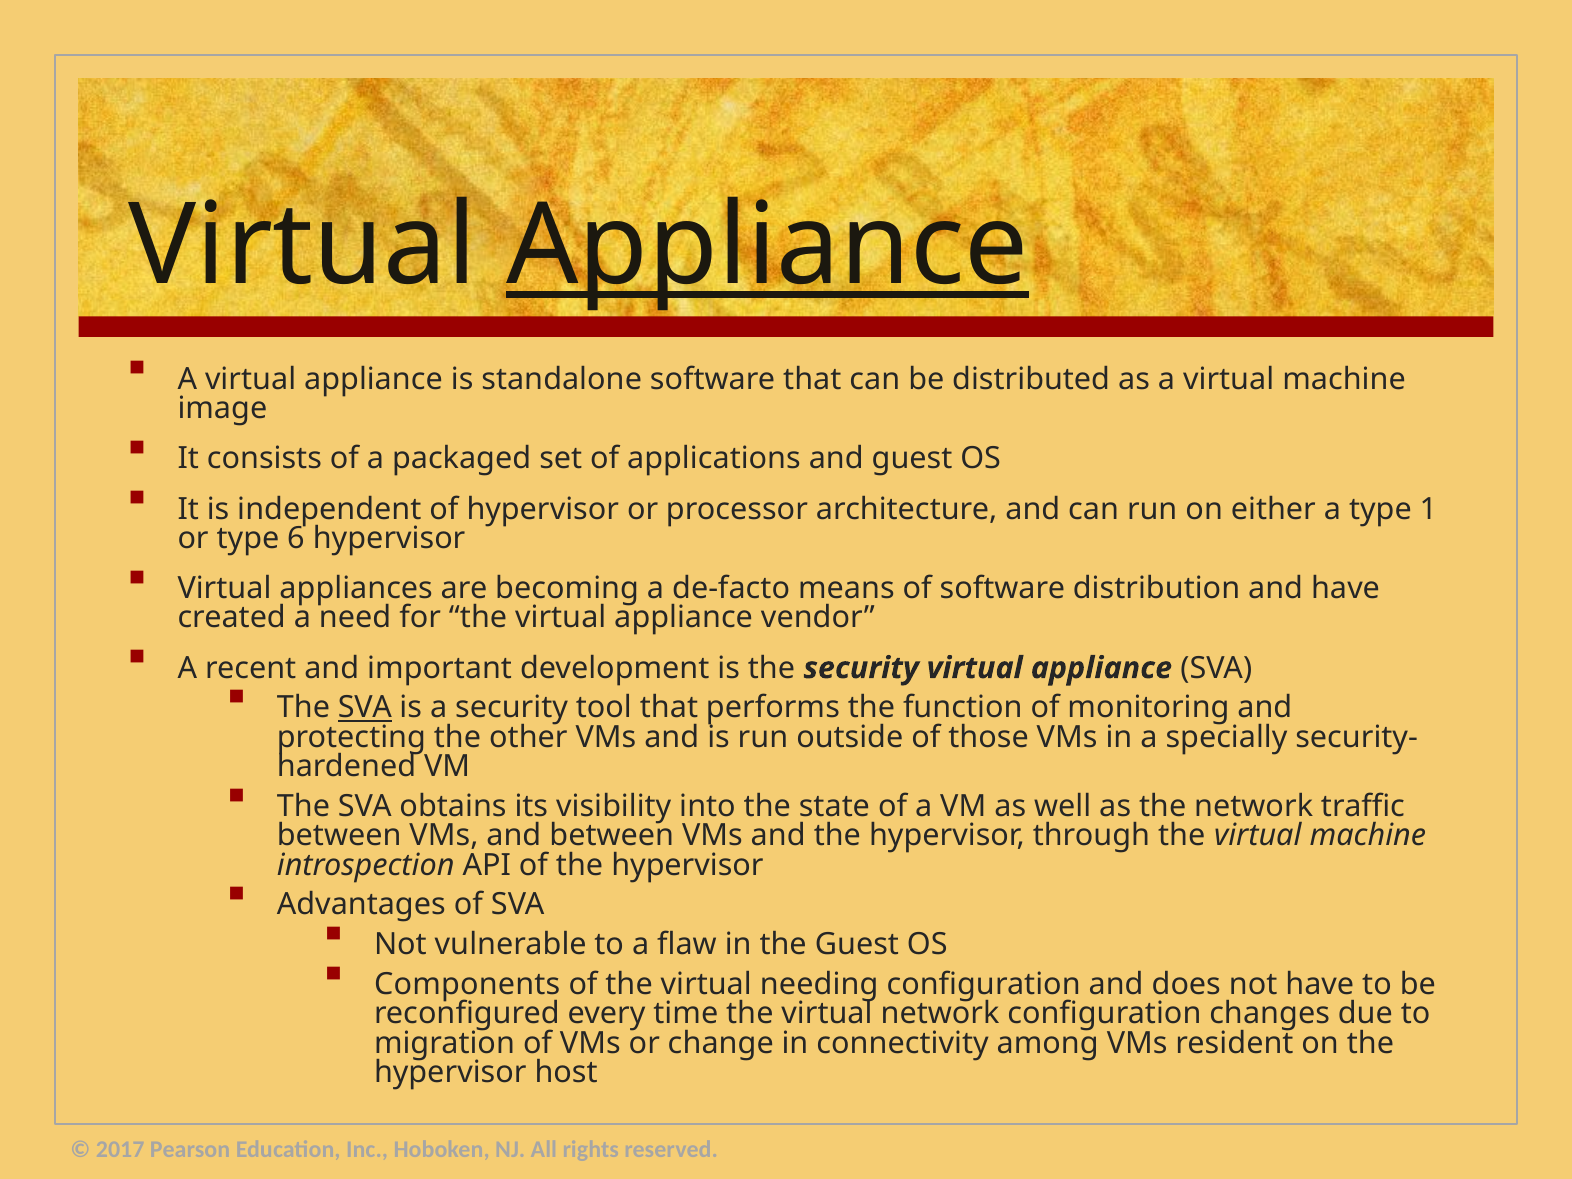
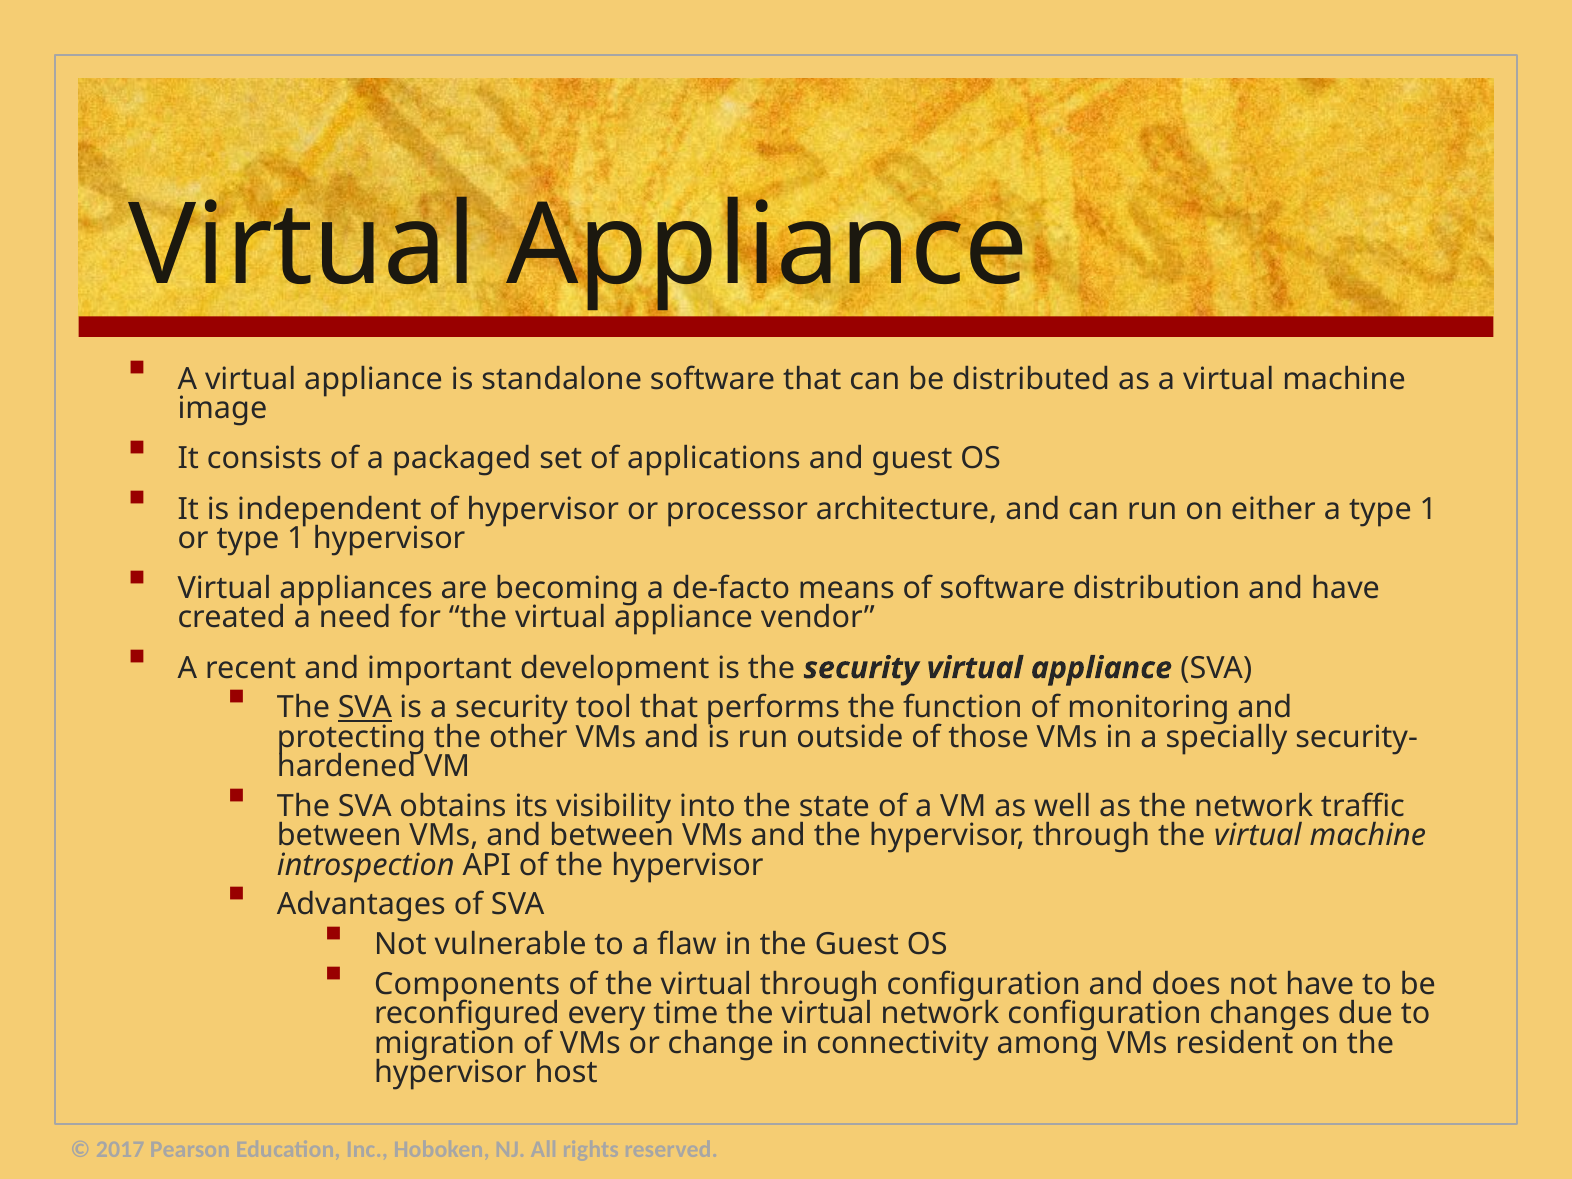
Appliance underline: present -> none (767, 246)
or type 6: 6 -> 1 (296, 538)
virtual needing: needing -> through (819, 984)
